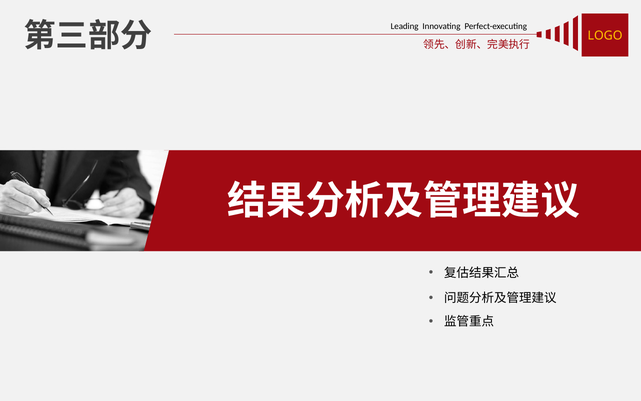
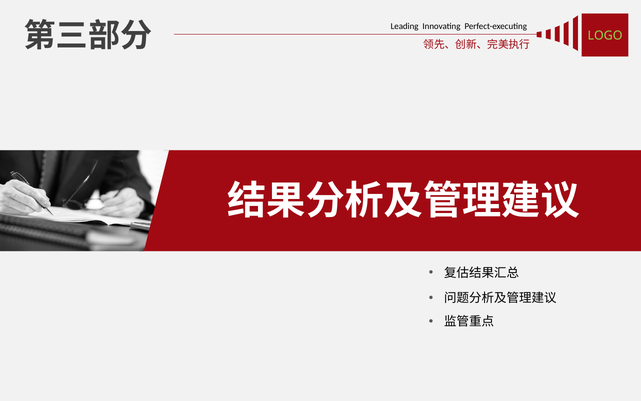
LOGO colour: yellow -> light green (605, 36)
